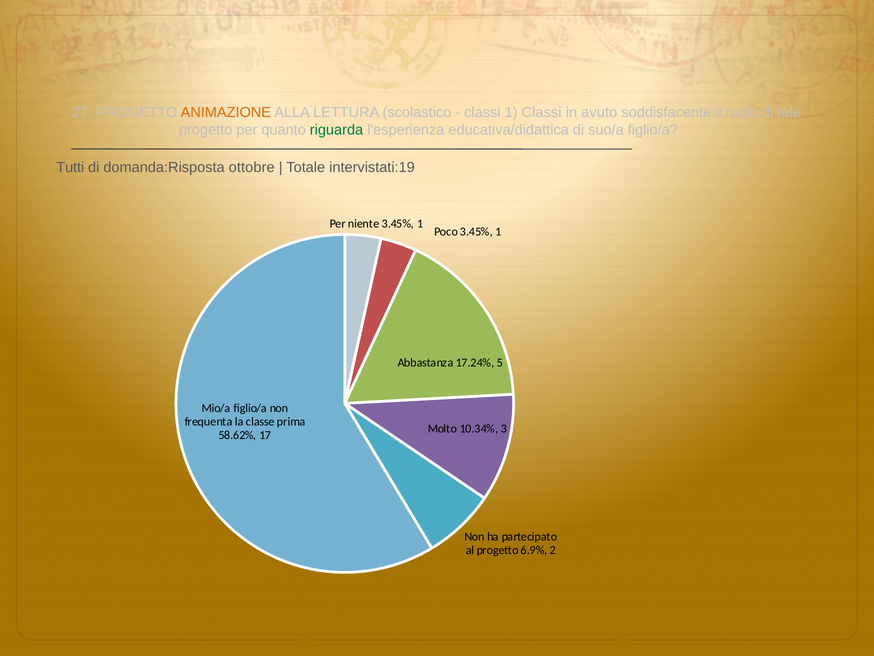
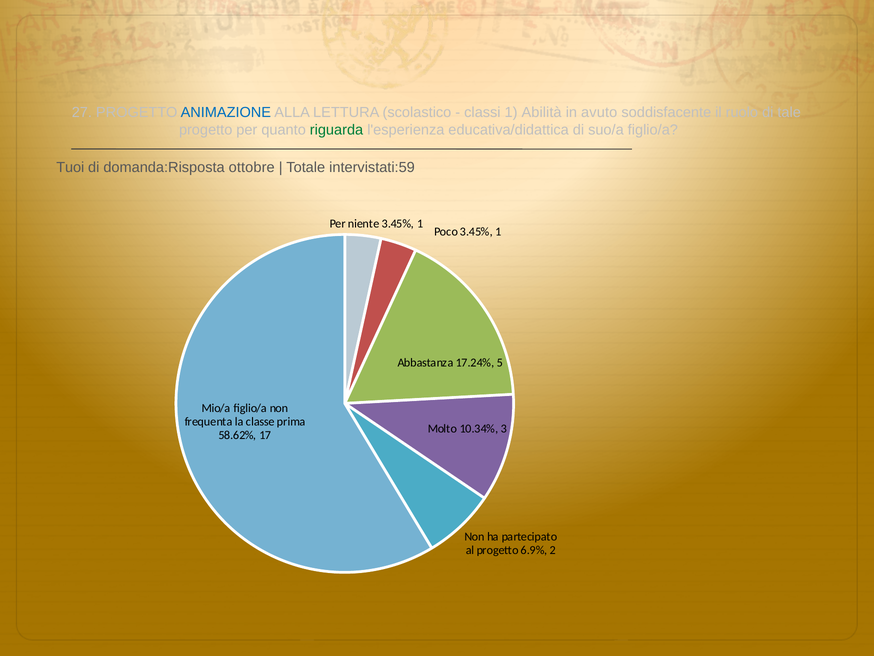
ANIMAZIONE colour: orange -> blue (226, 112)
1 Classi: Classi -> Abilità (542, 112)
Tutti: Tutti -> Tuoi (70, 167)
intervistati:19: intervistati:19 -> intervistati:59 (372, 167)
